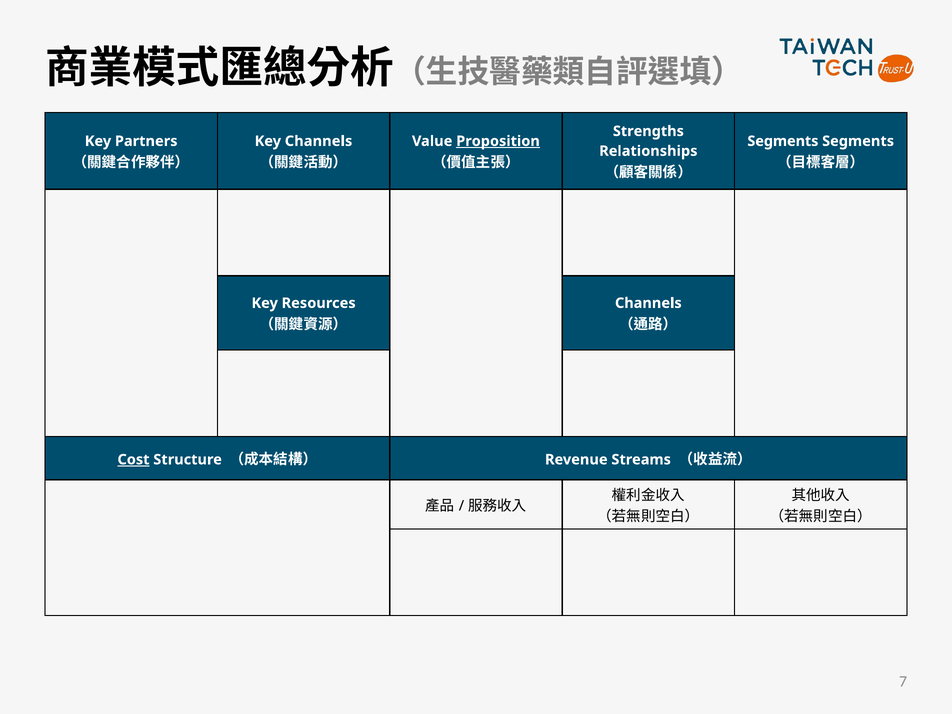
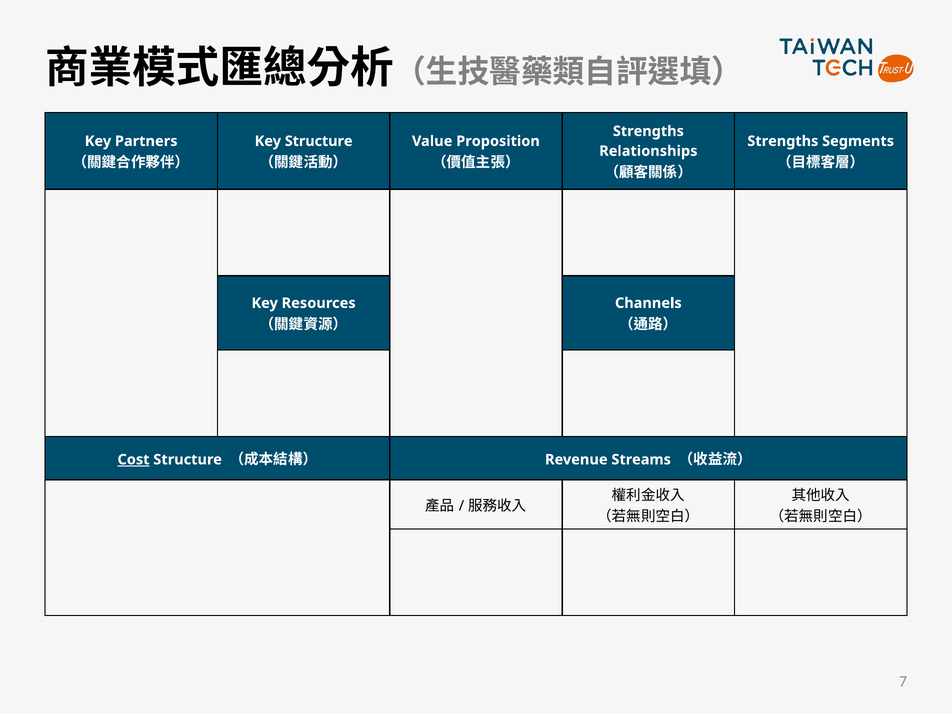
Key Channels: Channels -> Structure (319, 141)
Proposition underline: present -> none (498, 141)
Segments: Segments -> Strengths (783, 141)
